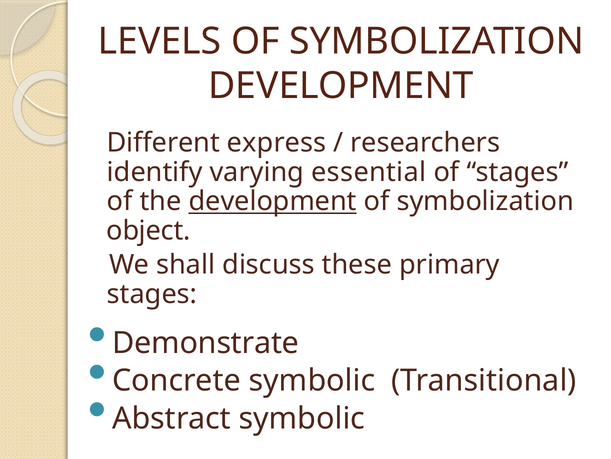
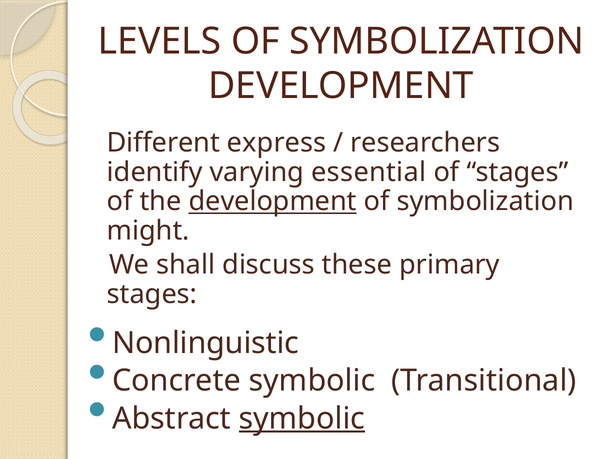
object: object -> might (148, 230)
Demonstrate: Demonstrate -> Nonlinguistic (206, 343)
symbolic underline: none -> present (302, 418)
